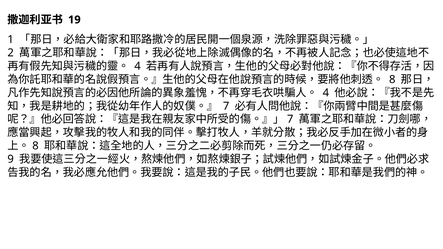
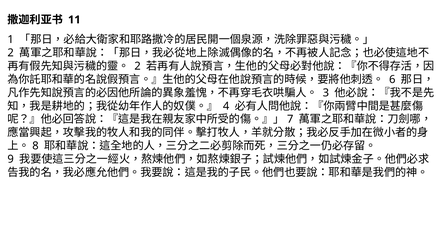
19: 19 -> 11 (74, 20)
4: 4 -> 2 (138, 66)
8: 8 -> 6 (392, 80)
4: 4 -> 3 (326, 93)
7: 7 -> 4 (226, 106)
